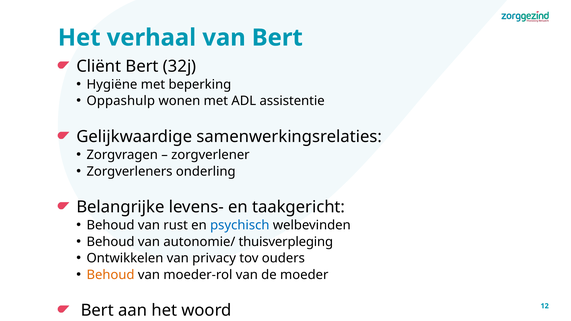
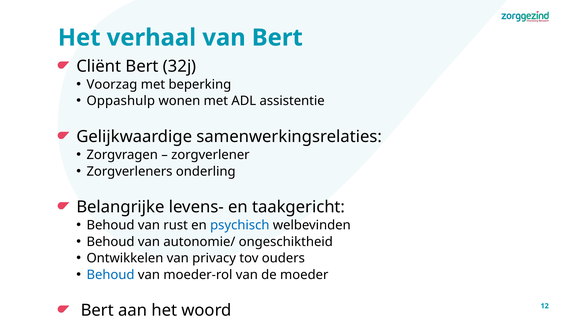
Hygiëne: Hygiëne -> Voorzag (112, 85)
thuisverpleging: thuisverpleging -> ongeschiktheid (286, 242)
Behoud colour: orange -> blue (111, 275)
